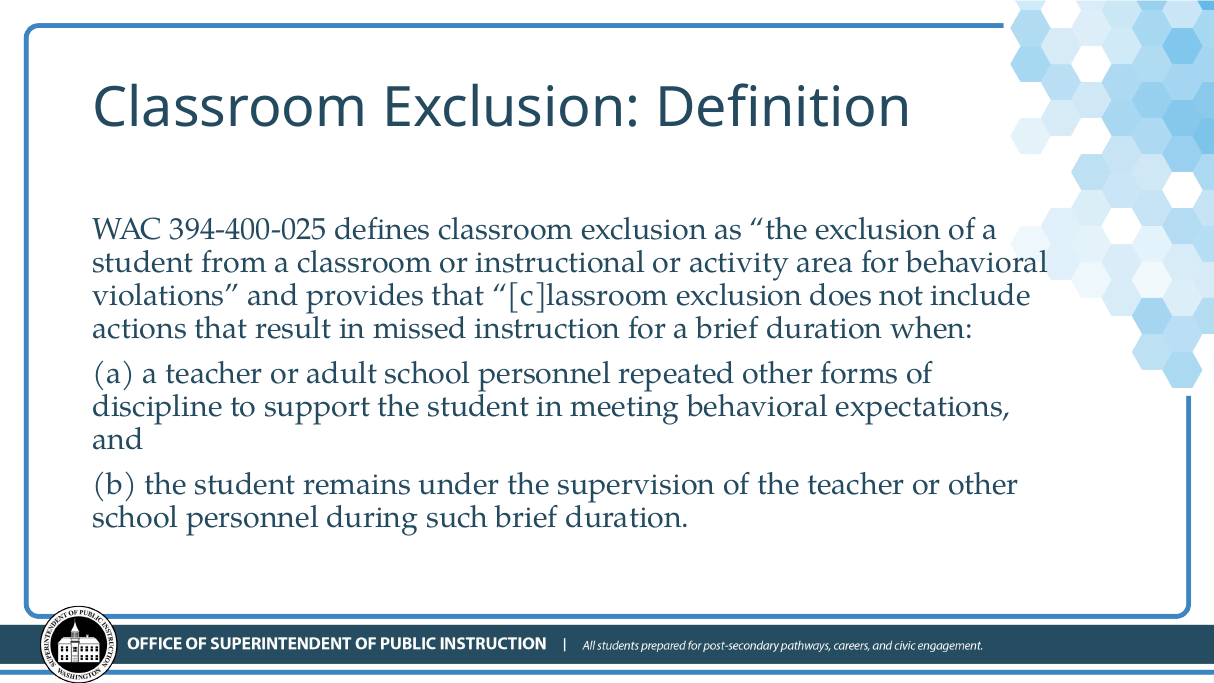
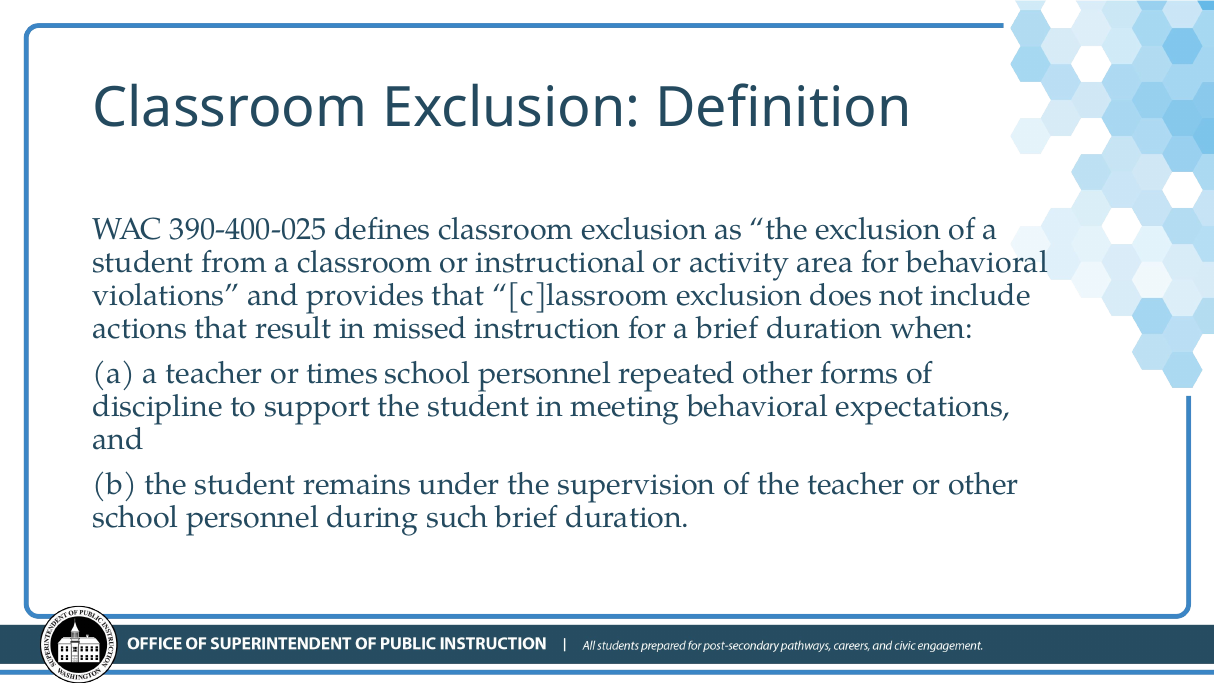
394-400-025: 394-400-025 -> 390-400-025 (248, 230)
adult: adult -> times (342, 373)
